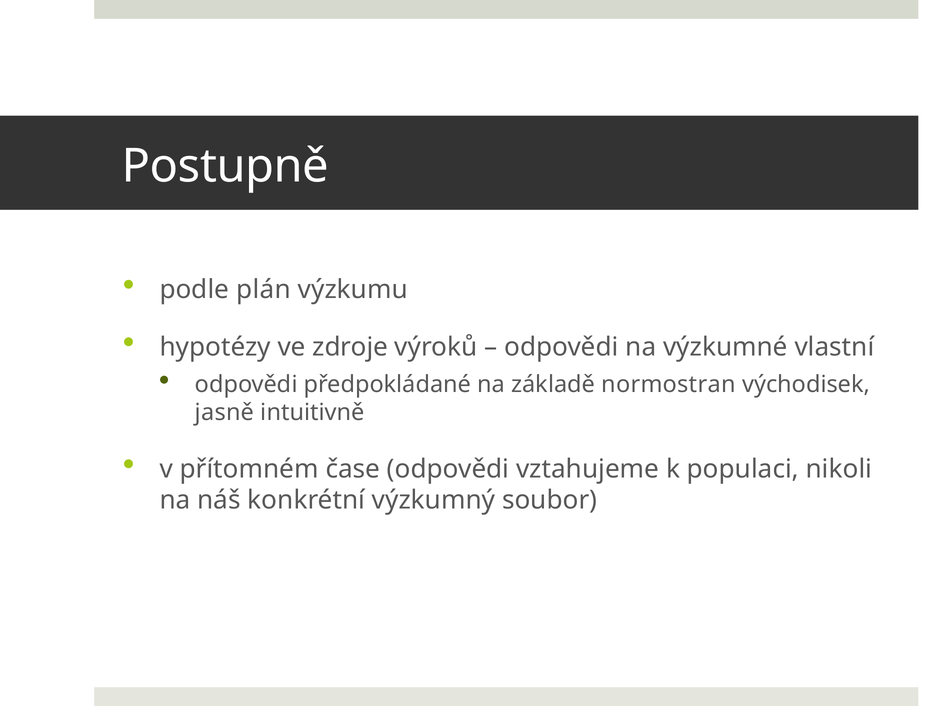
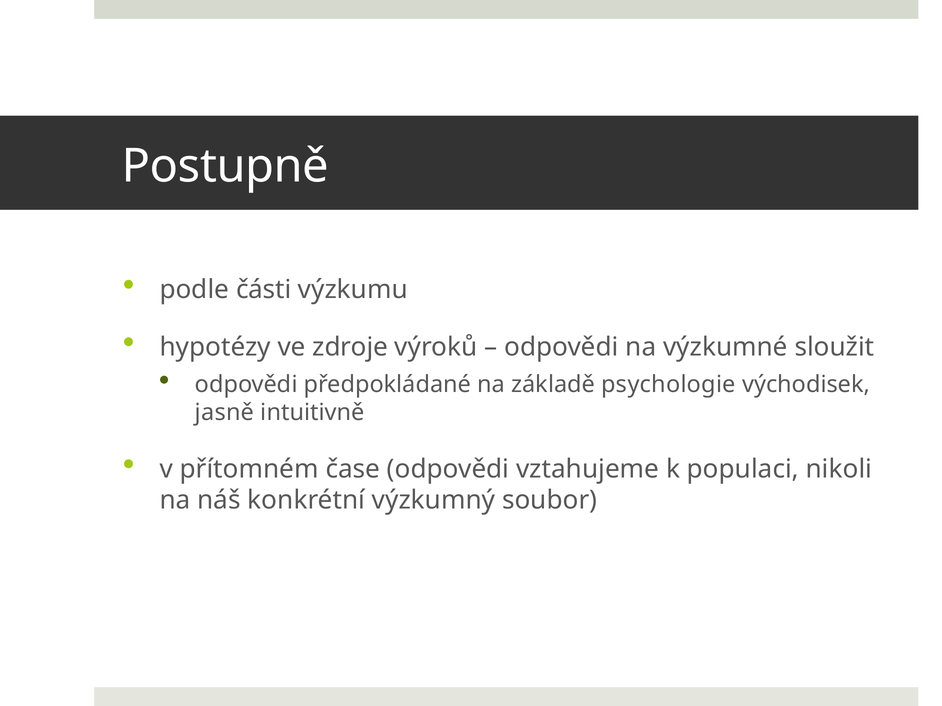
plán: plán -> části (264, 290)
vlastní: vlastní -> sloužit (834, 347)
normostran: normostran -> psychologie (668, 385)
